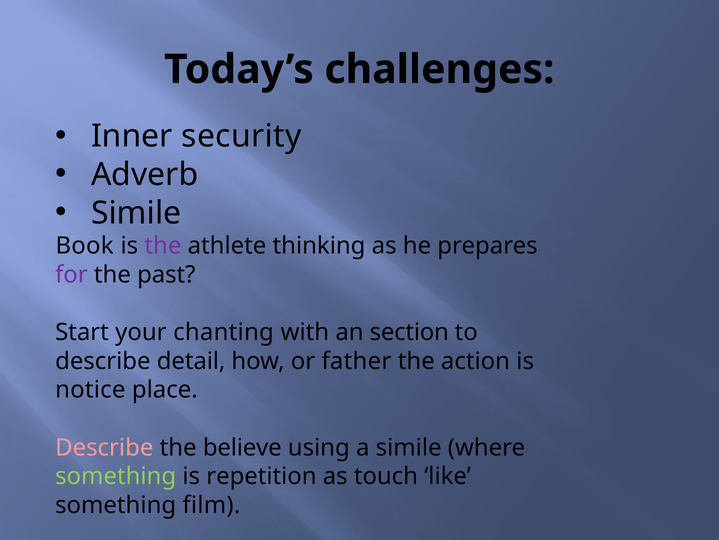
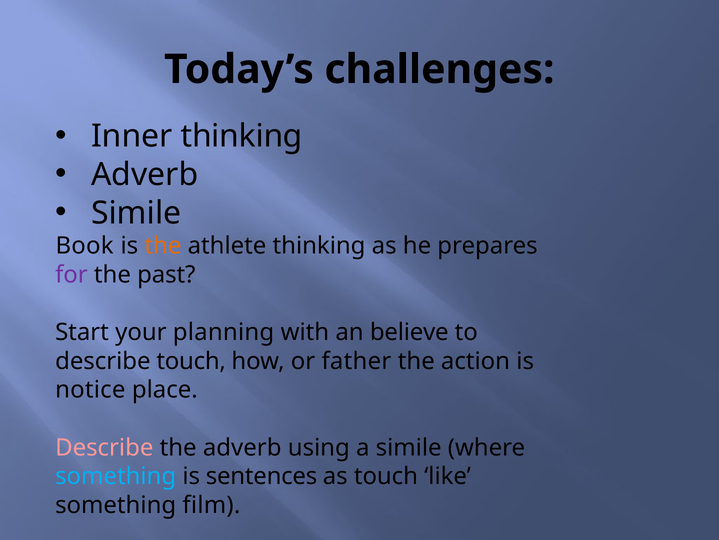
Inner security: security -> thinking (242, 136)
the colour: purple -> orange (163, 246)
chanting: chanting -> planning (224, 332)
section: section -> believe (409, 332)
describe detail: detail -> touch (191, 361)
the believe: believe -> adverb (242, 447)
something colour: light green -> light blue (116, 476)
repetition: repetition -> sentences (262, 476)
